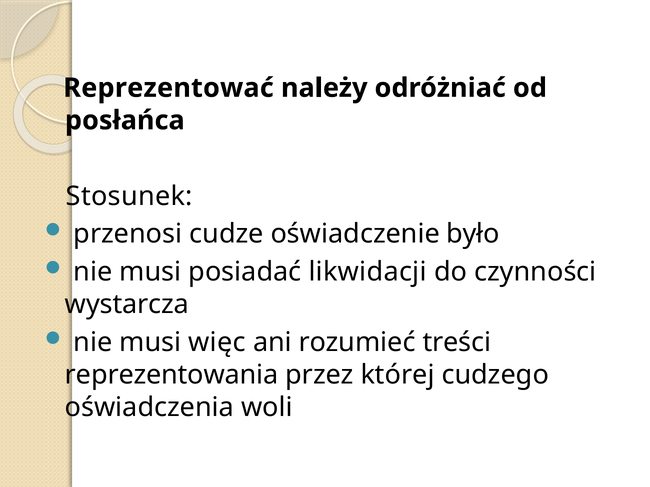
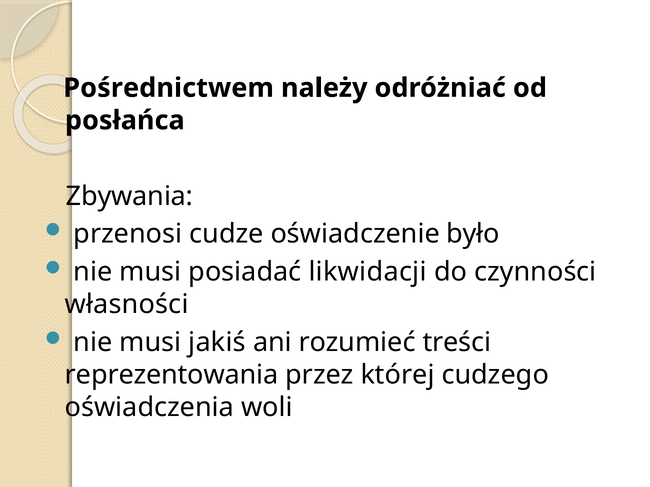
Reprezentować: Reprezentować -> Pośrednictwem (169, 88)
Stosunek: Stosunek -> Zbywania (130, 196)
wystarcza: wystarcza -> własności (127, 305)
więc: więc -> jakiś (217, 343)
